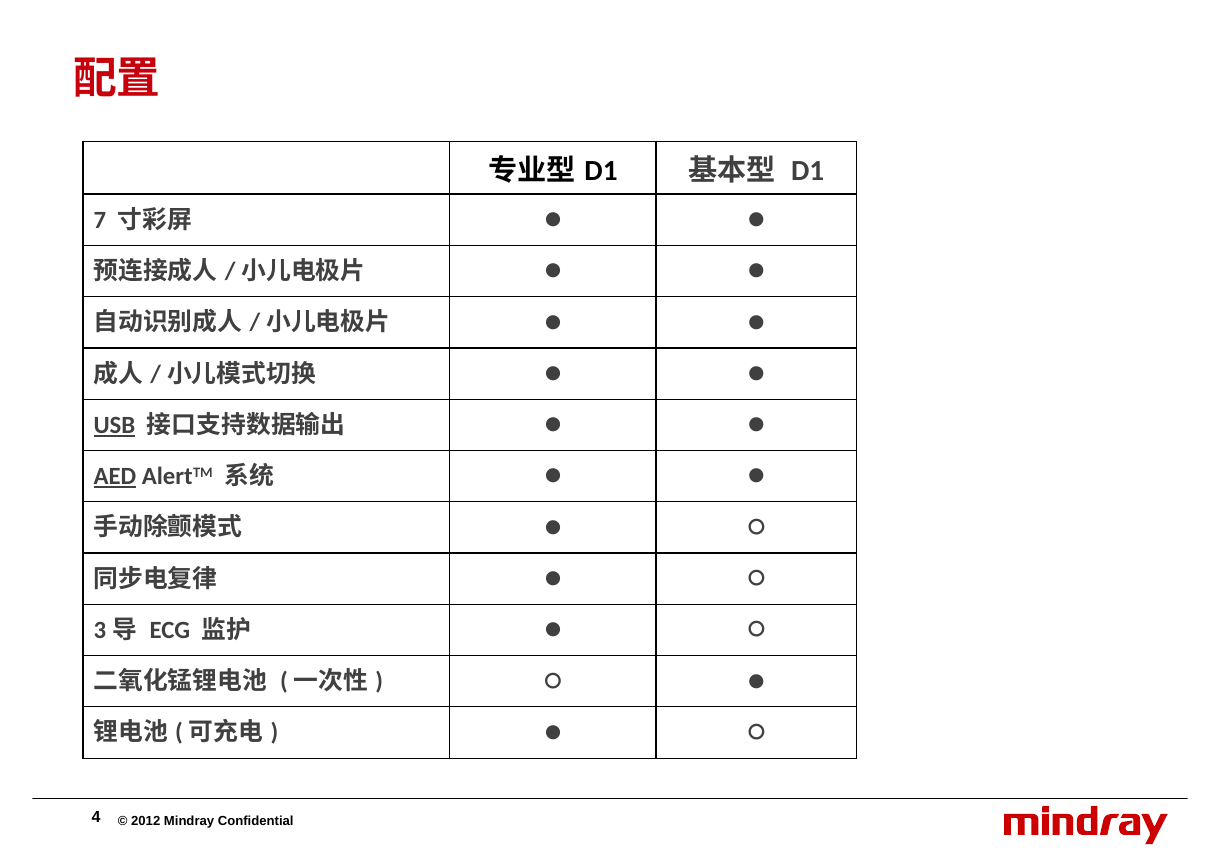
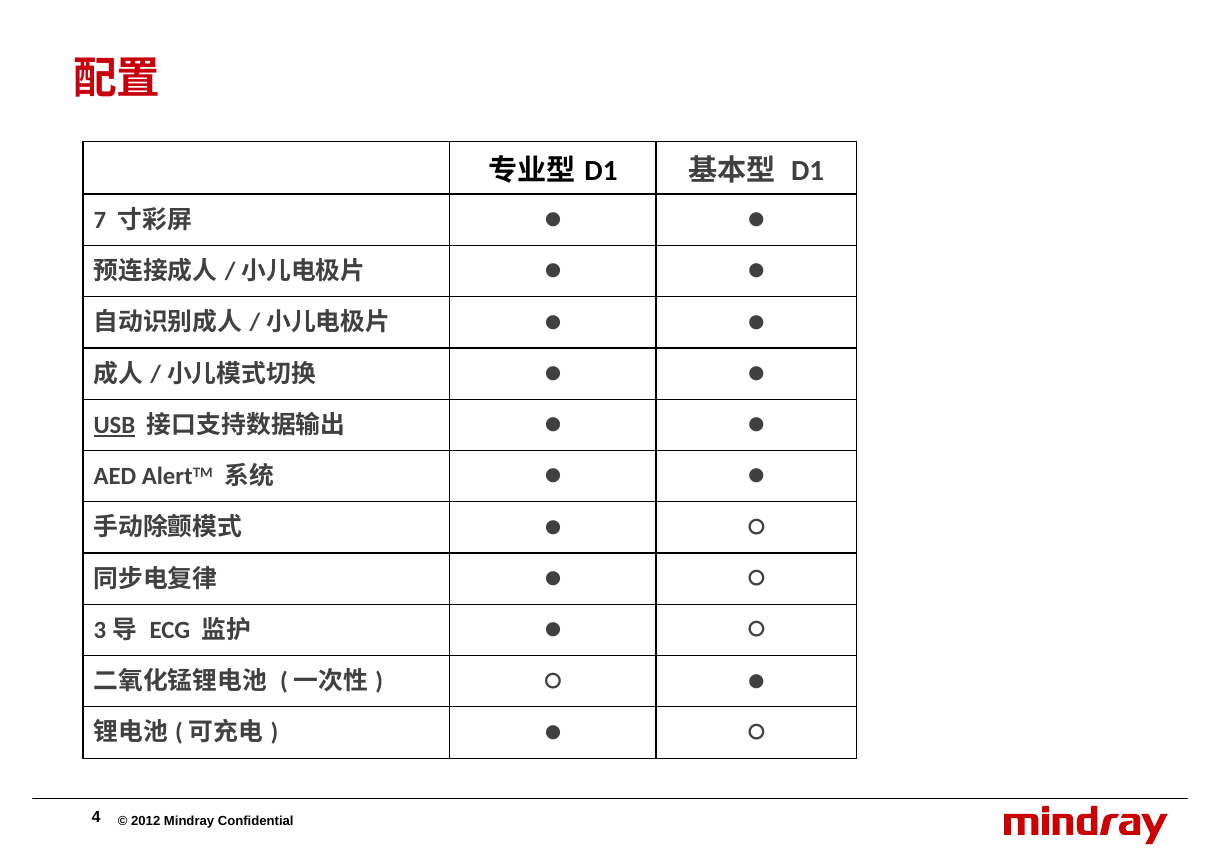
AED underline: present -> none (115, 476)
